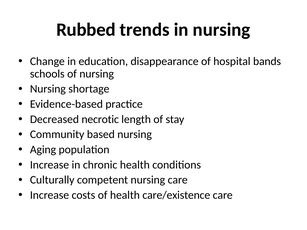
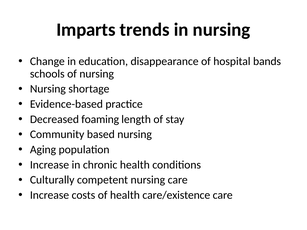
Rubbed: Rubbed -> Imparts (86, 30)
necrotic: necrotic -> foaming (100, 119)
